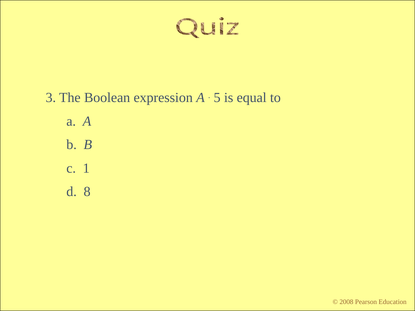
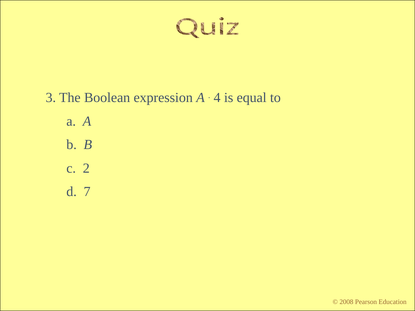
5: 5 -> 4 (217, 98)
1: 1 -> 2 (86, 168)
8: 8 -> 7 (87, 192)
